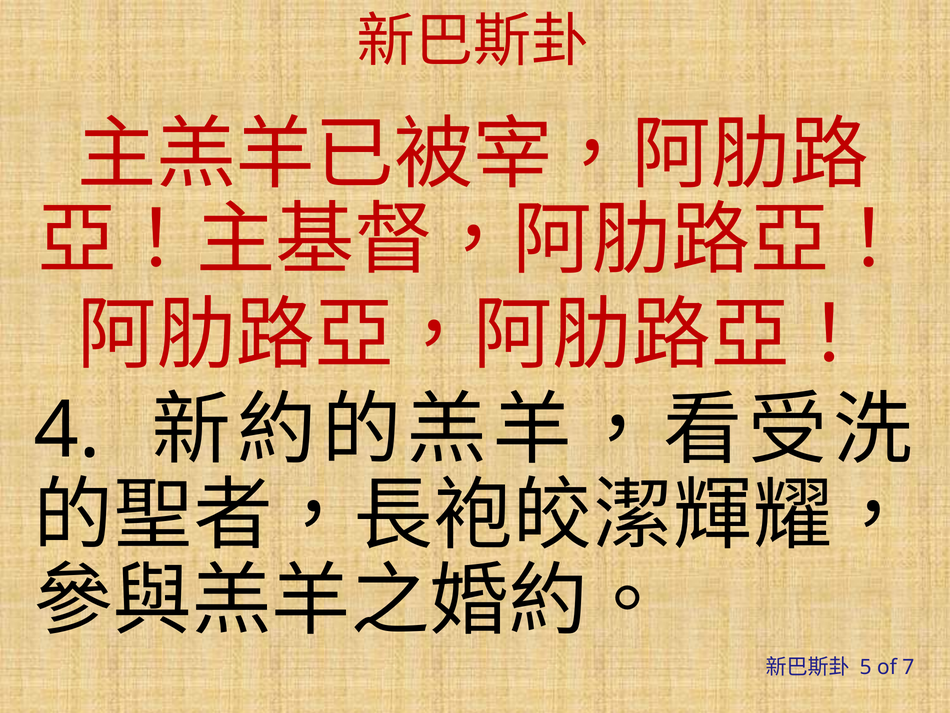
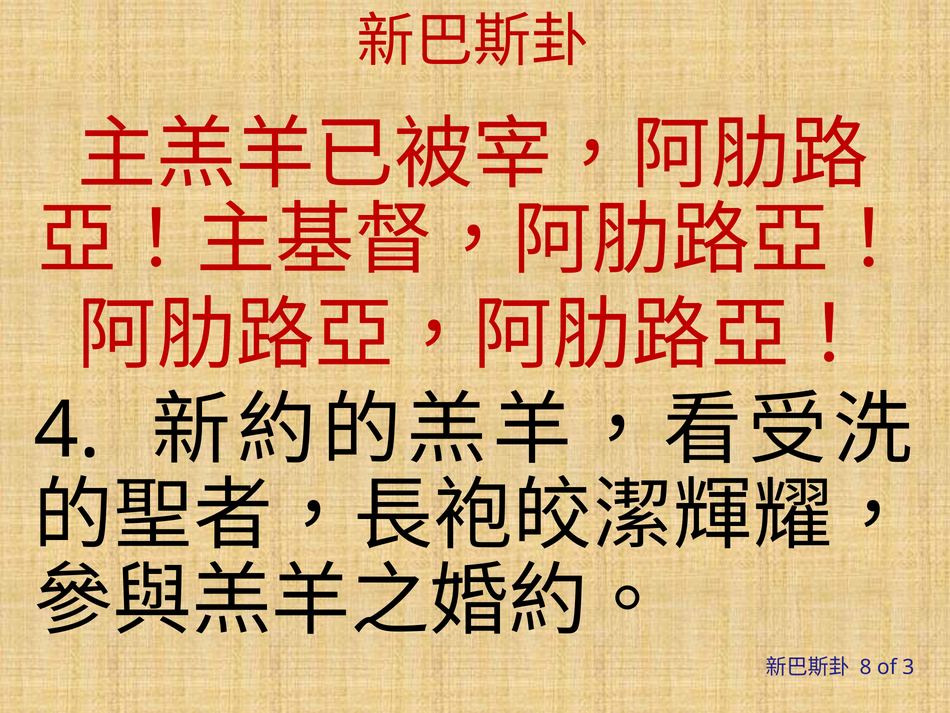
5: 5 -> 8 (866, 667)
7: 7 -> 3 (908, 667)
